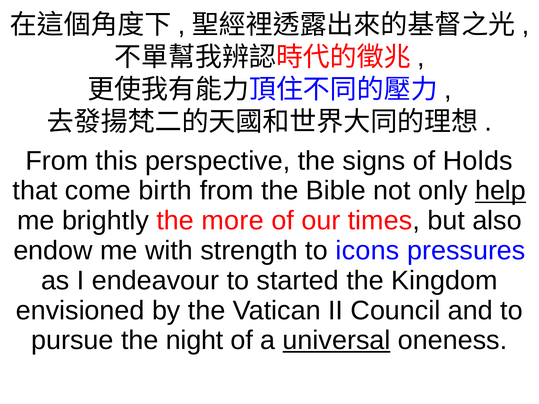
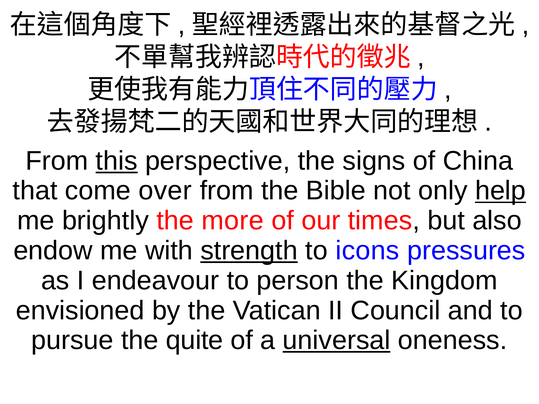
this underline: none -> present (117, 161)
Holds: Holds -> China (478, 161)
birth: birth -> over (165, 191)
strength underline: none -> present (249, 251)
started: started -> person (298, 281)
night: night -> quite (195, 341)
